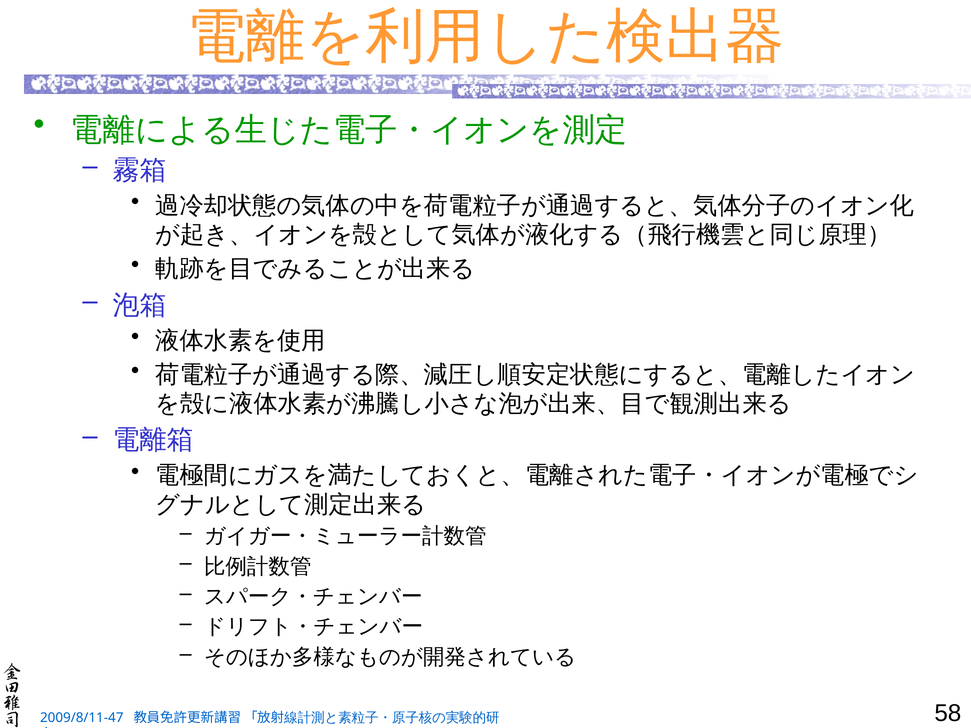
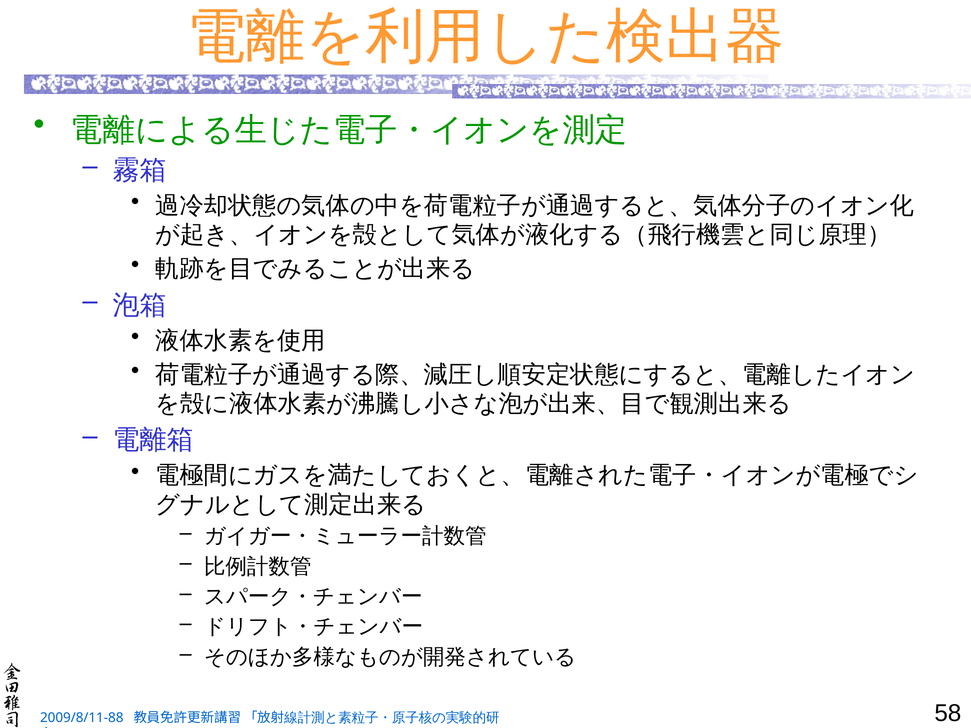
2009/8/11-47: 2009/8/11-47 -> 2009/8/11-88 (82, 718)
